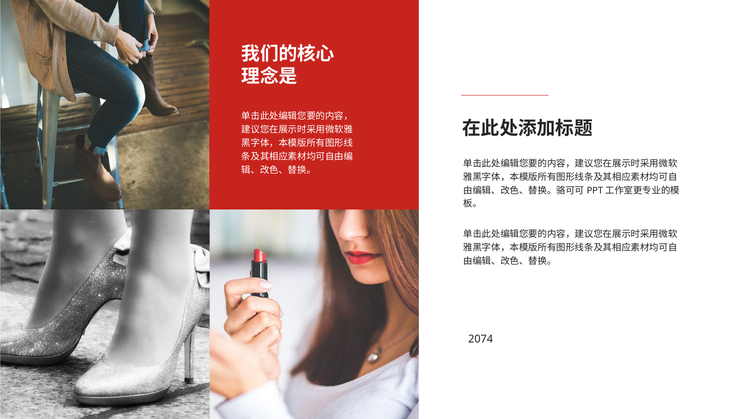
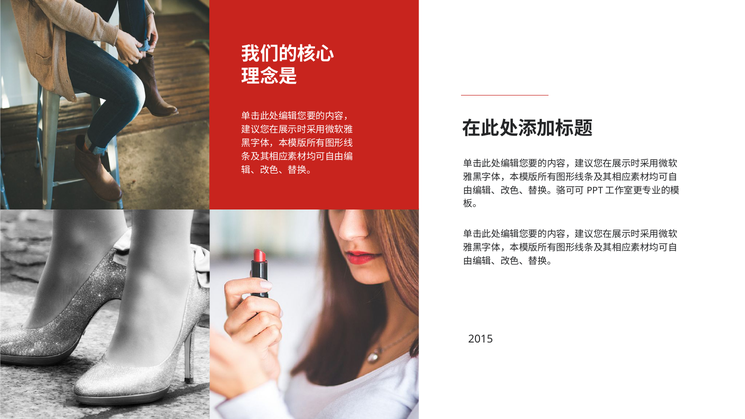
2074: 2074 -> 2015 (481, 339)
